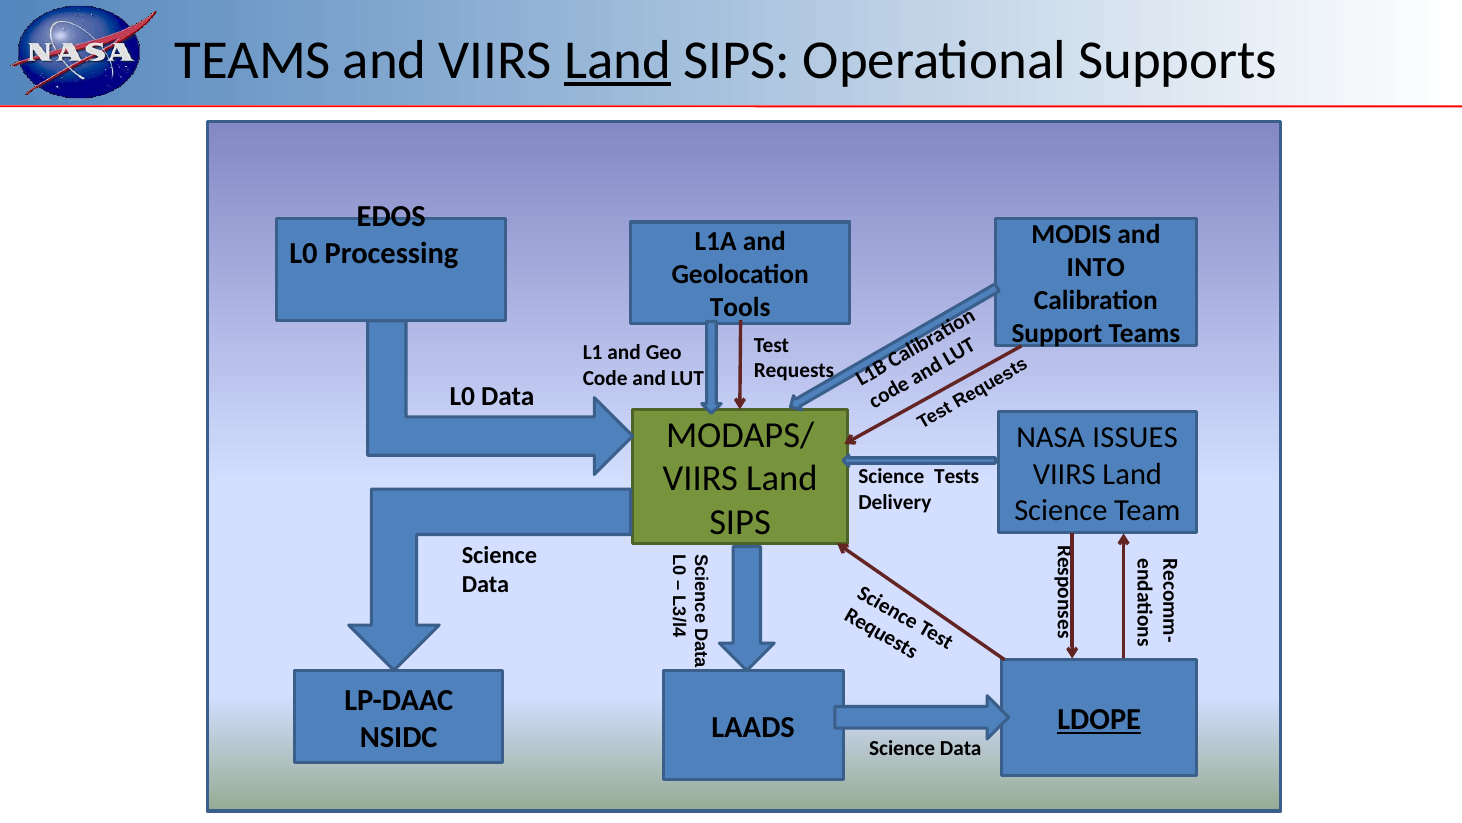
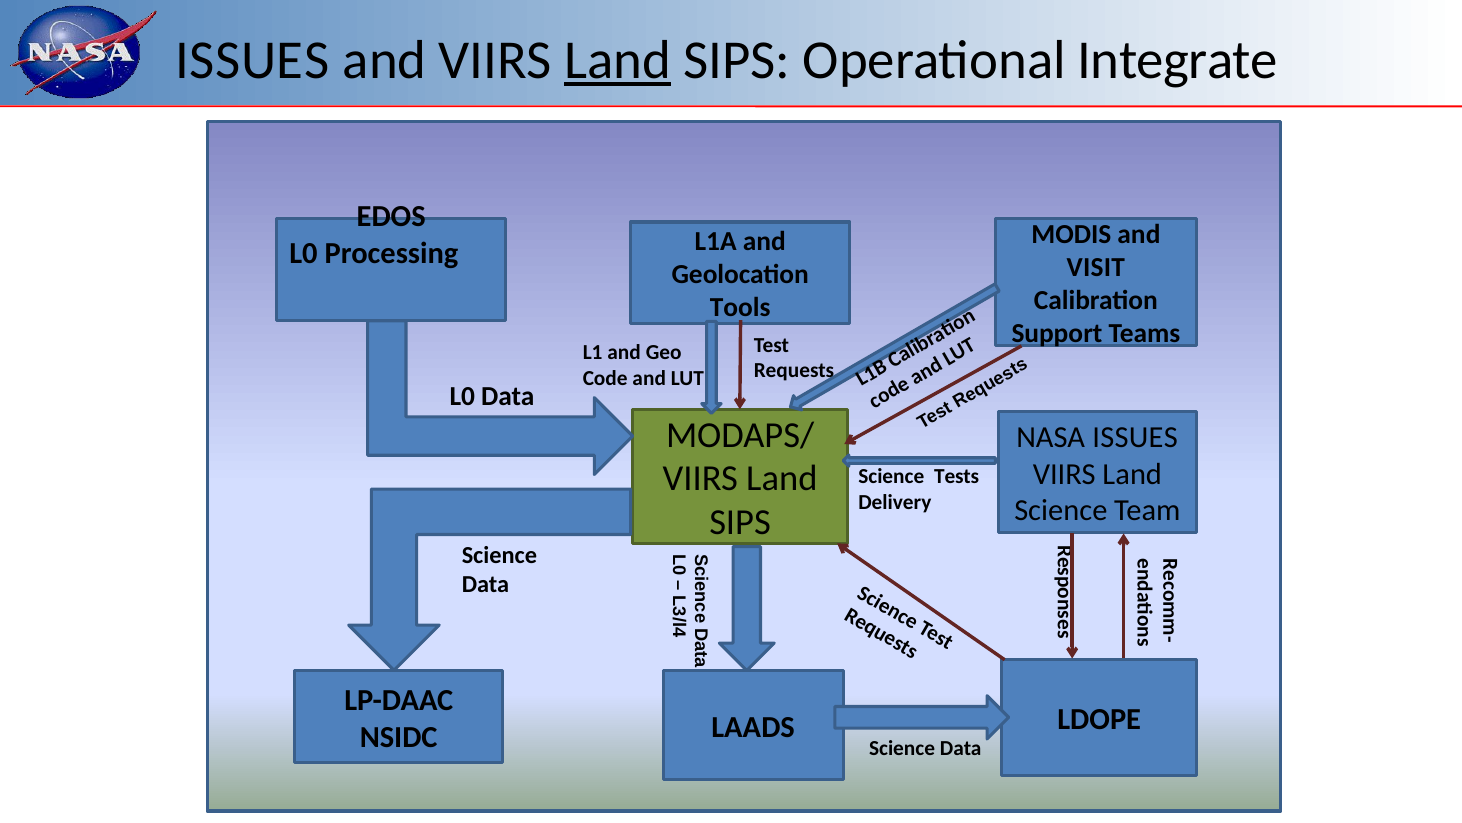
TEAMS: TEAMS -> ISSUES (252, 60)
Supports: Supports -> Integrate (1178, 60)
INTO: INTO -> VISIT (1096, 267)
LDOPE underline: present -> none (1099, 719)
